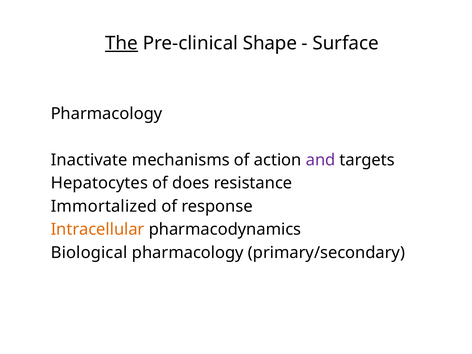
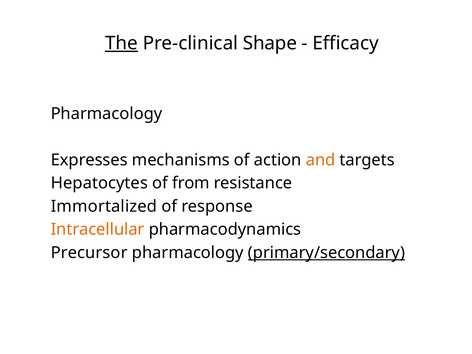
Surface: Surface -> Efficacy (346, 43)
Inactivate: Inactivate -> Expresses (89, 160)
and colour: purple -> orange (321, 160)
does: does -> from (191, 183)
Biological: Biological -> Precursor (89, 253)
primary/secondary underline: none -> present (326, 253)
